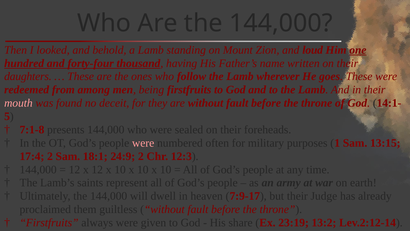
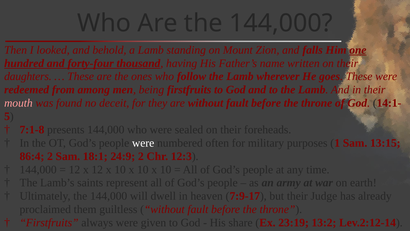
loud: loud -> falls (313, 50)
were colour: pink -> white (143, 143)
17:4: 17:4 -> 86:4 (32, 156)
